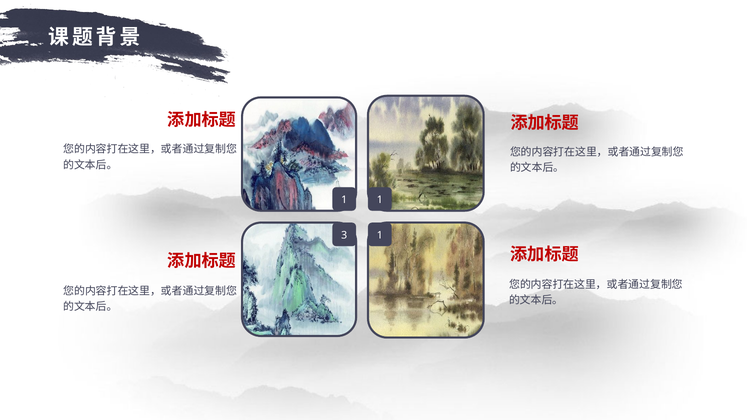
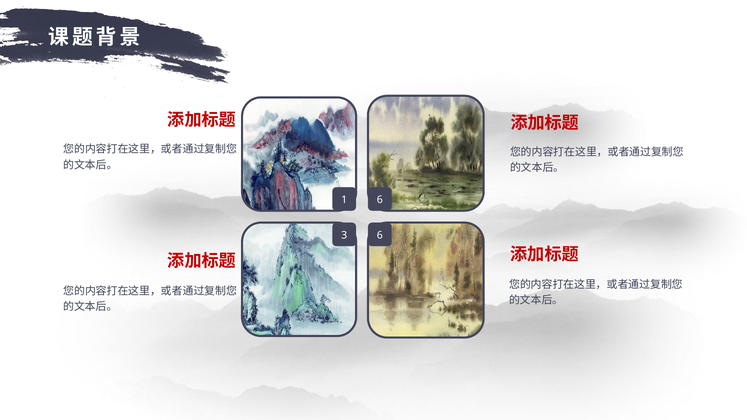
1 1: 1 -> 6 (380, 200)
3 1: 1 -> 6 (380, 235)
